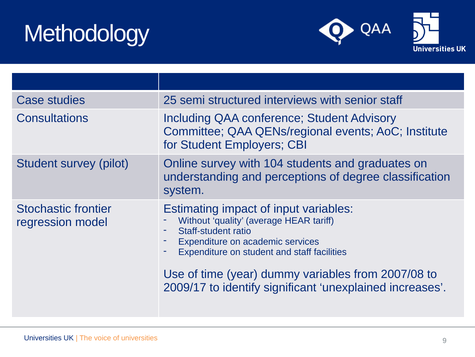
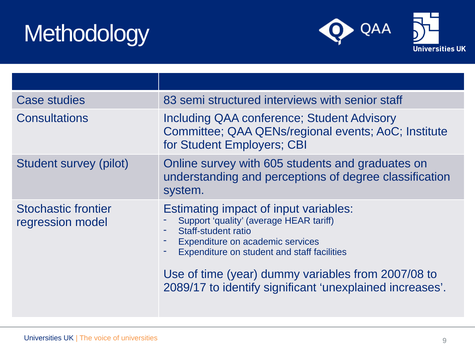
25: 25 -> 83 (170, 100)
104: 104 -> 605 (274, 163)
Without: Without -> Support (194, 220)
2009/17: 2009/17 -> 2089/17 (185, 287)
